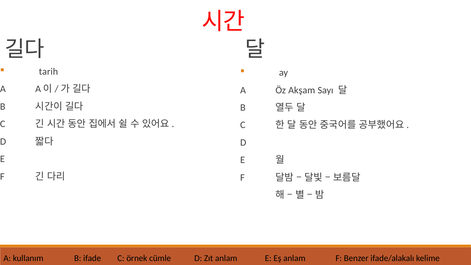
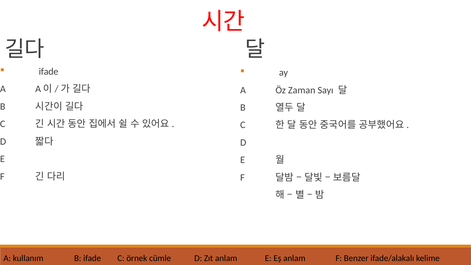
tarih: tarih -> ifade (49, 72)
Akşam: Akşam -> Zaman (302, 90)
